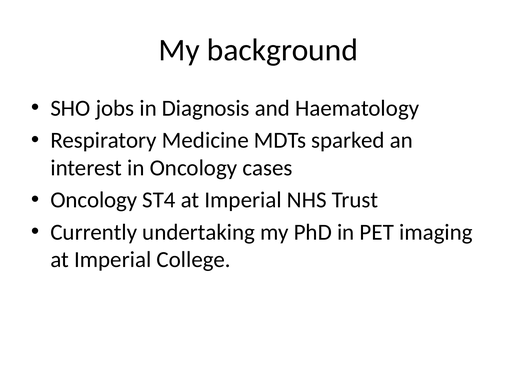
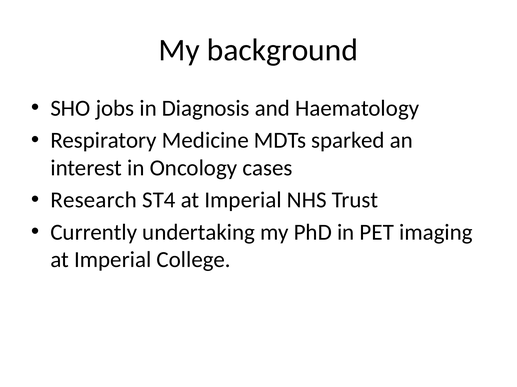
Oncology: Oncology -> Research (94, 200)
